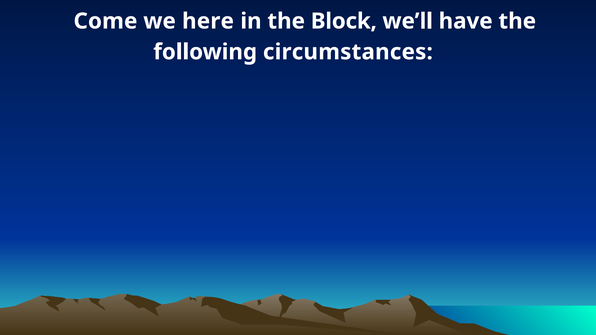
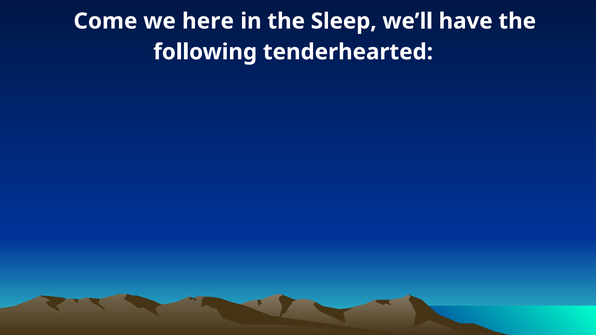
Block: Block -> Sleep (344, 21)
circumstances: circumstances -> tenderhearted (348, 52)
